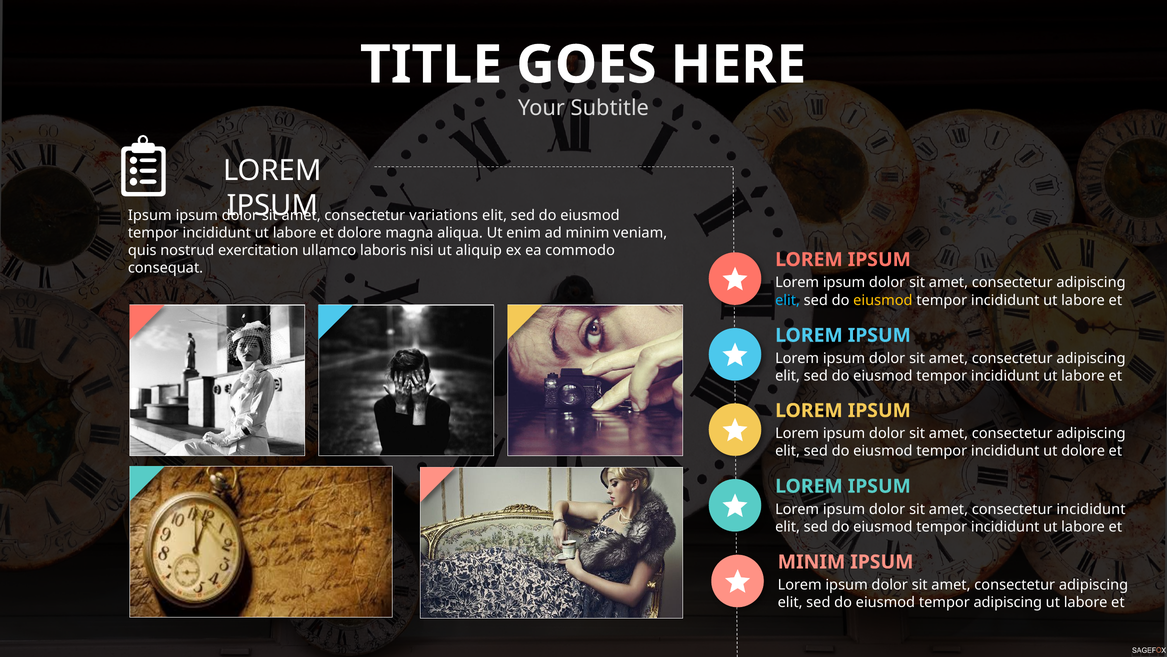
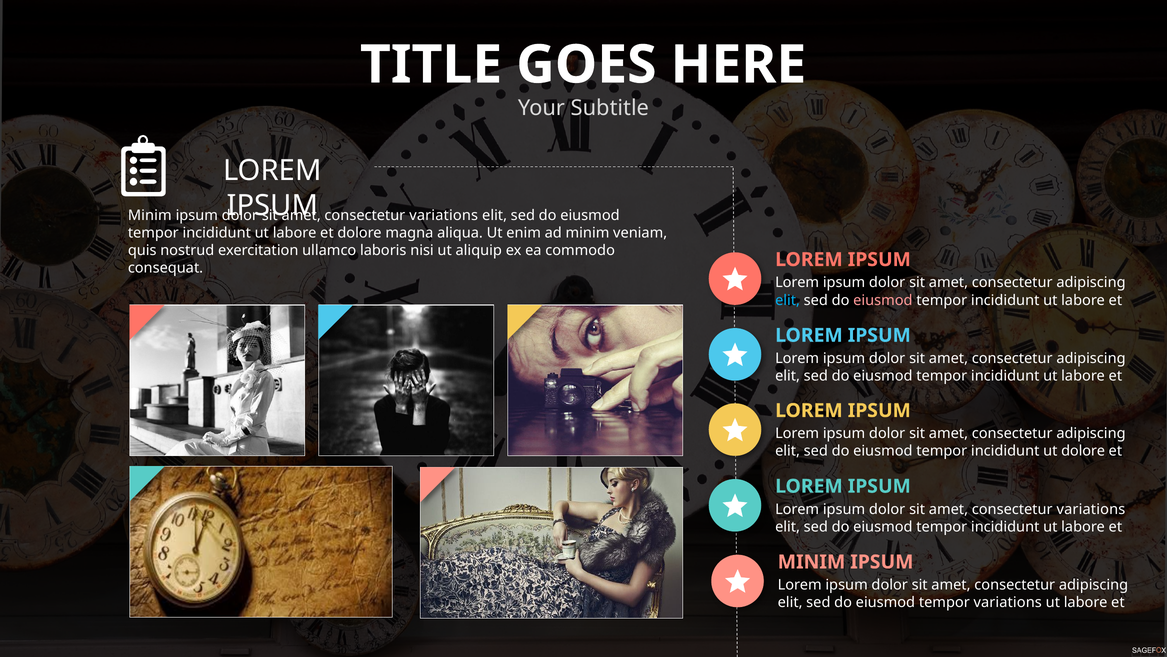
Ipsum: Ipsum -> Minim (150, 215)
eiusmod colour: yellow -> pink (883, 300)
incididunt: incididunt -> variations (1091, 509)
tempor adipiscing: adipiscing -> variations (1008, 602)
